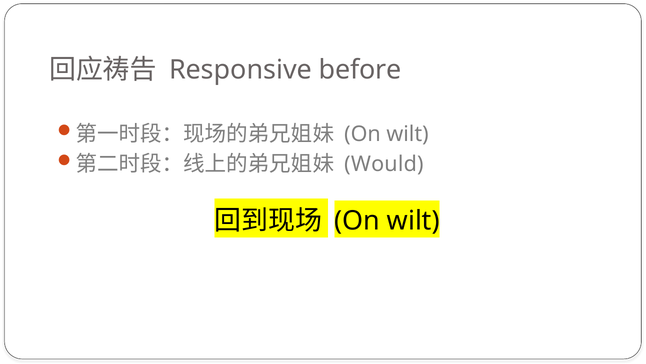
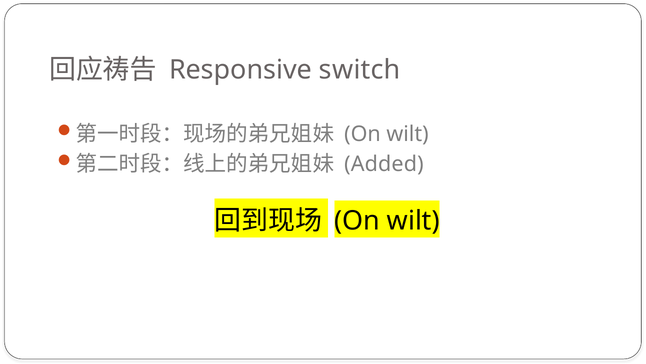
before: before -> switch (360, 70)
Would: Would -> Added (384, 164)
